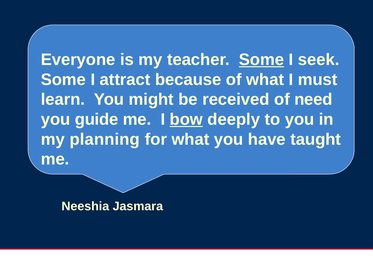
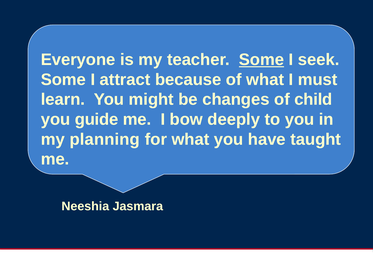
received: received -> changes (236, 99)
need: need -> child (313, 99)
bow underline: present -> none (186, 119)
